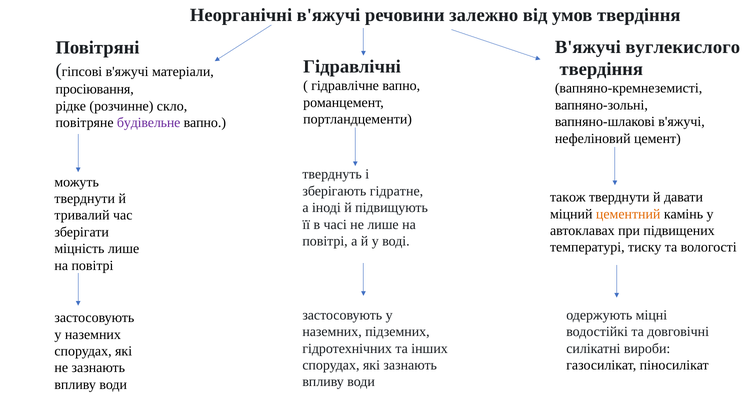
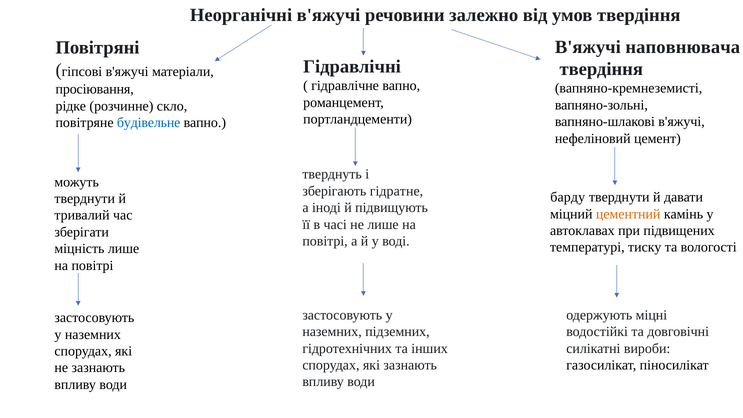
вуглекислого: вуглекислого -> наповнювача (683, 47)
будівельне colour: purple -> blue (149, 123)
також: також -> барду (568, 197)
